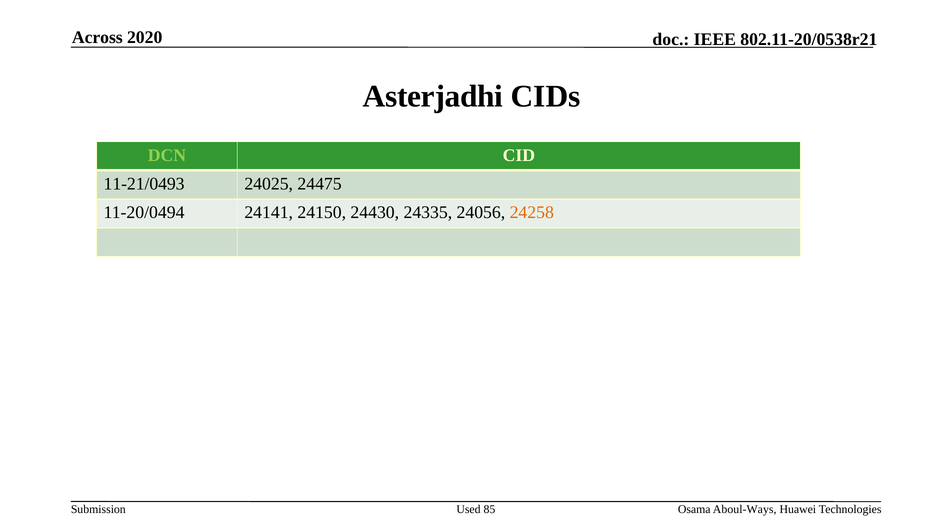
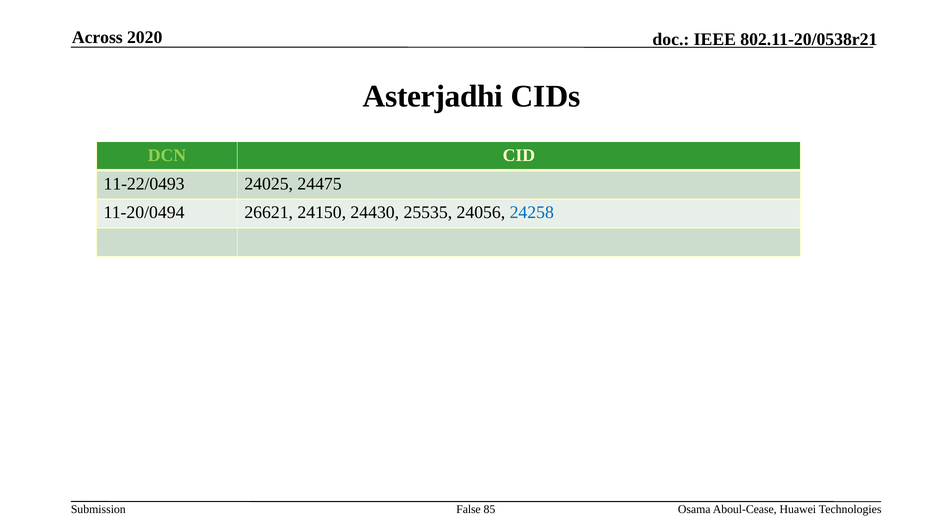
11-21/0493: 11-21/0493 -> 11-22/0493 (144, 184)
24141: 24141 -> 26621 (269, 213)
24335: 24335 -> 25535 (428, 213)
24258 colour: orange -> blue (532, 213)
Used: Used -> False (469, 509)
Aboul-Ways: Aboul-Ways -> Aboul-Cease (745, 509)
